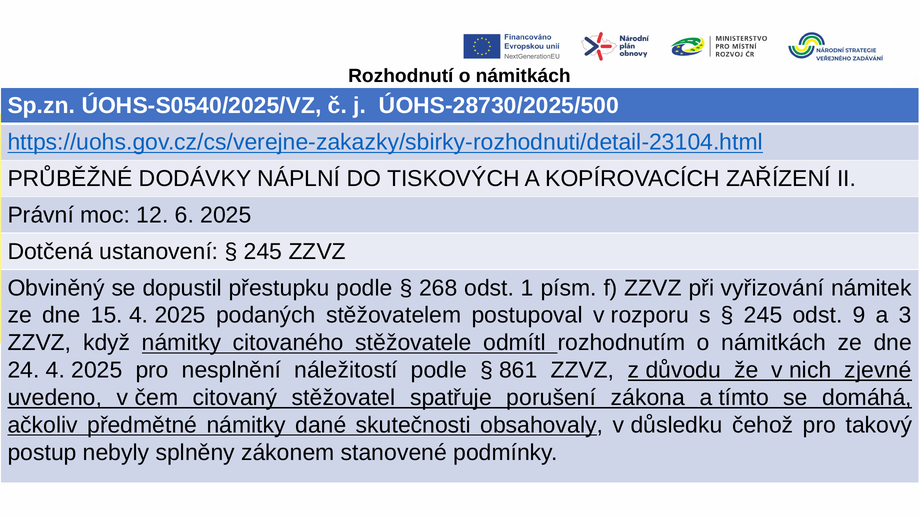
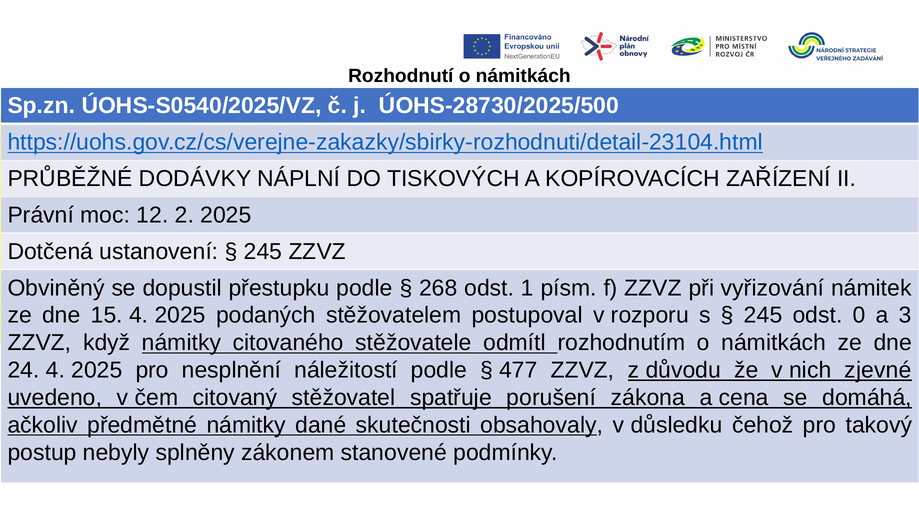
6: 6 -> 2 (184, 215)
9: 9 -> 0 (859, 315)
861: 861 -> 477 (518, 370)
tímto: tímto -> cena (744, 398)
